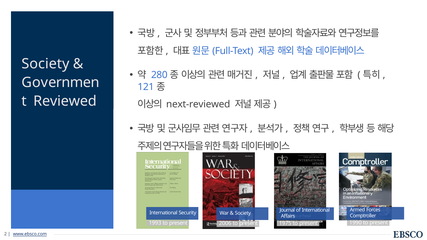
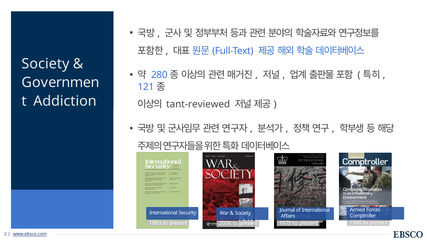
Reviewed: Reviewed -> Addiction (65, 101)
next-reviewed: next-reviewed -> tant-reviewed (198, 104)
